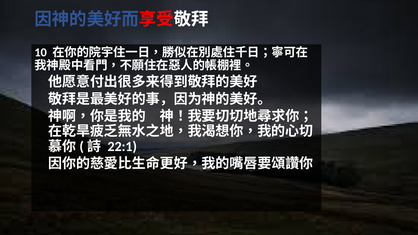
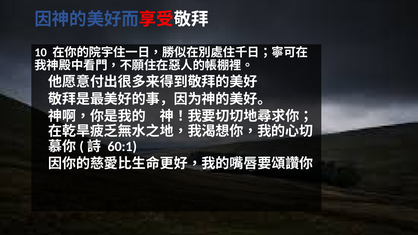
22:1: 22:1 -> 60:1 (122, 147)
